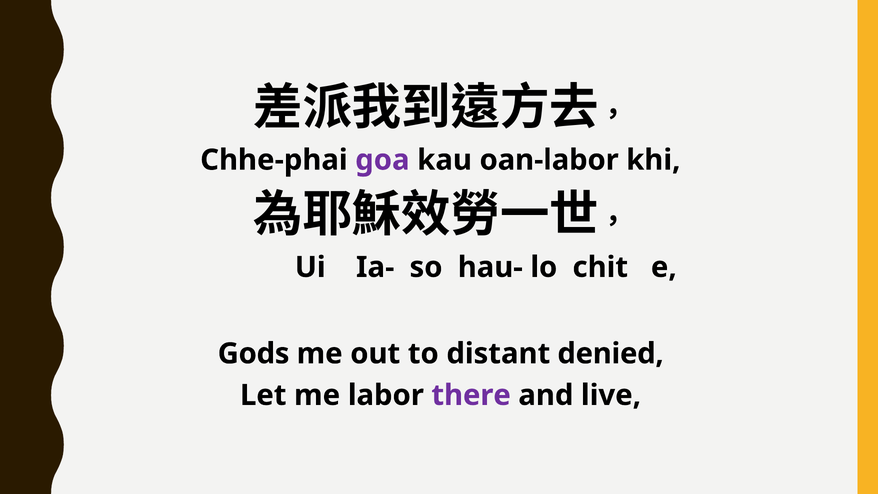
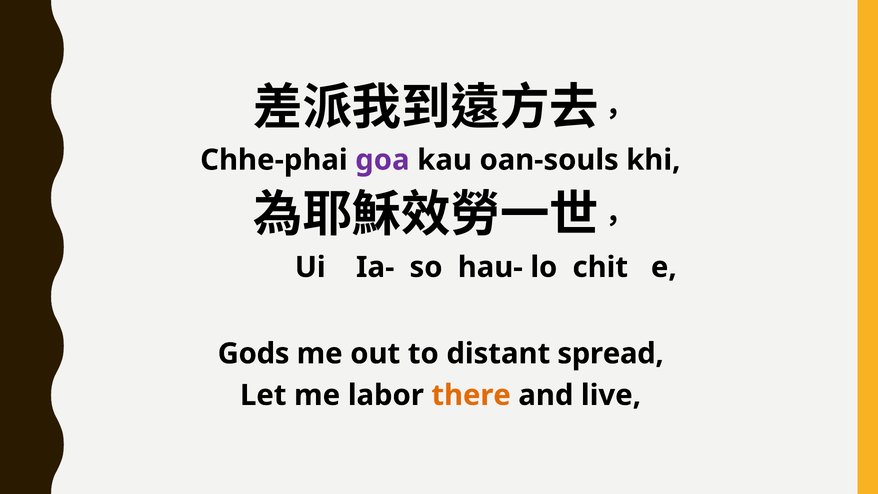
oan-labor: oan-labor -> oan-souls (549, 160)
denied: denied -> spread (611, 354)
there colour: purple -> orange (471, 395)
